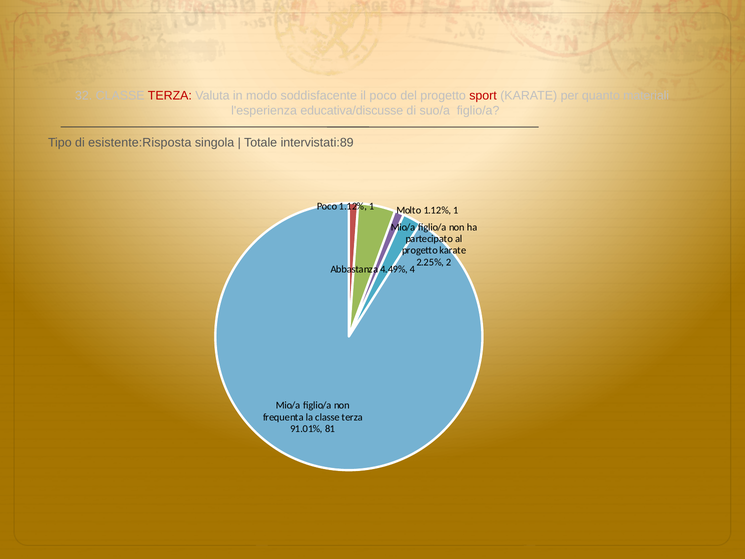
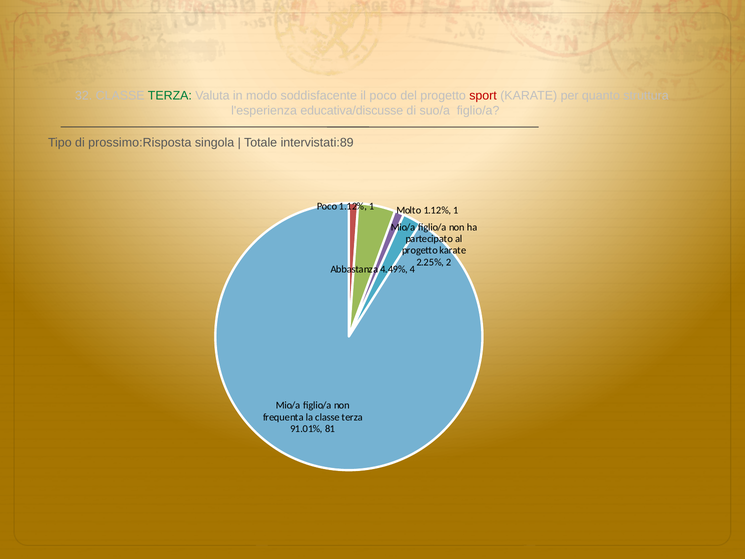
TERZA colour: red -> green (170, 96)
materiali: materiali -> struttura (646, 96)
esistente:Risposta: esistente:Risposta -> prossimo:Risposta (140, 142)
